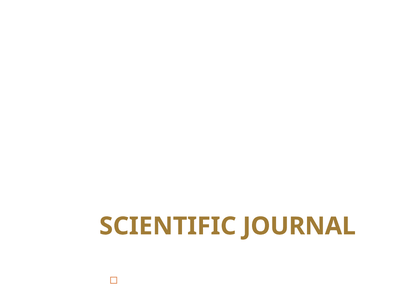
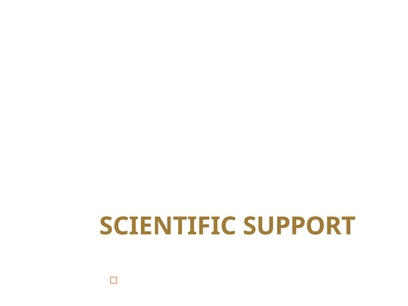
JOURNAL: JOURNAL -> SUPPORT (299, 226)
